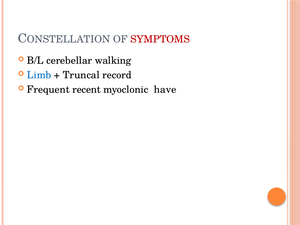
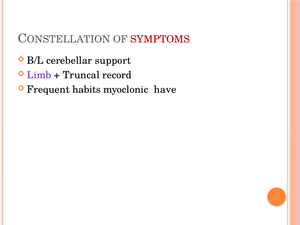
walking: walking -> support (113, 61)
Limb colour: blue -> purple (39, 75)
recent: recent -> habits (87, 90)
